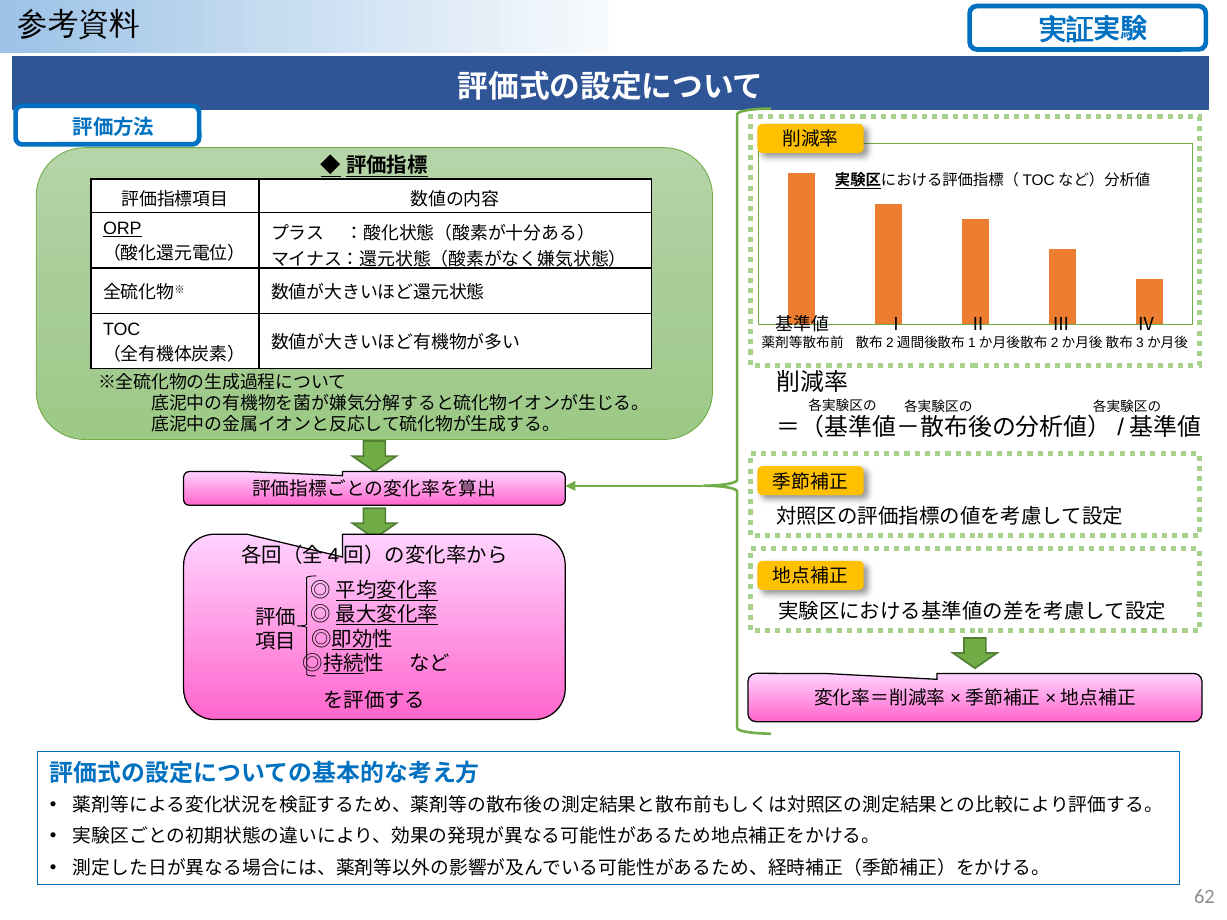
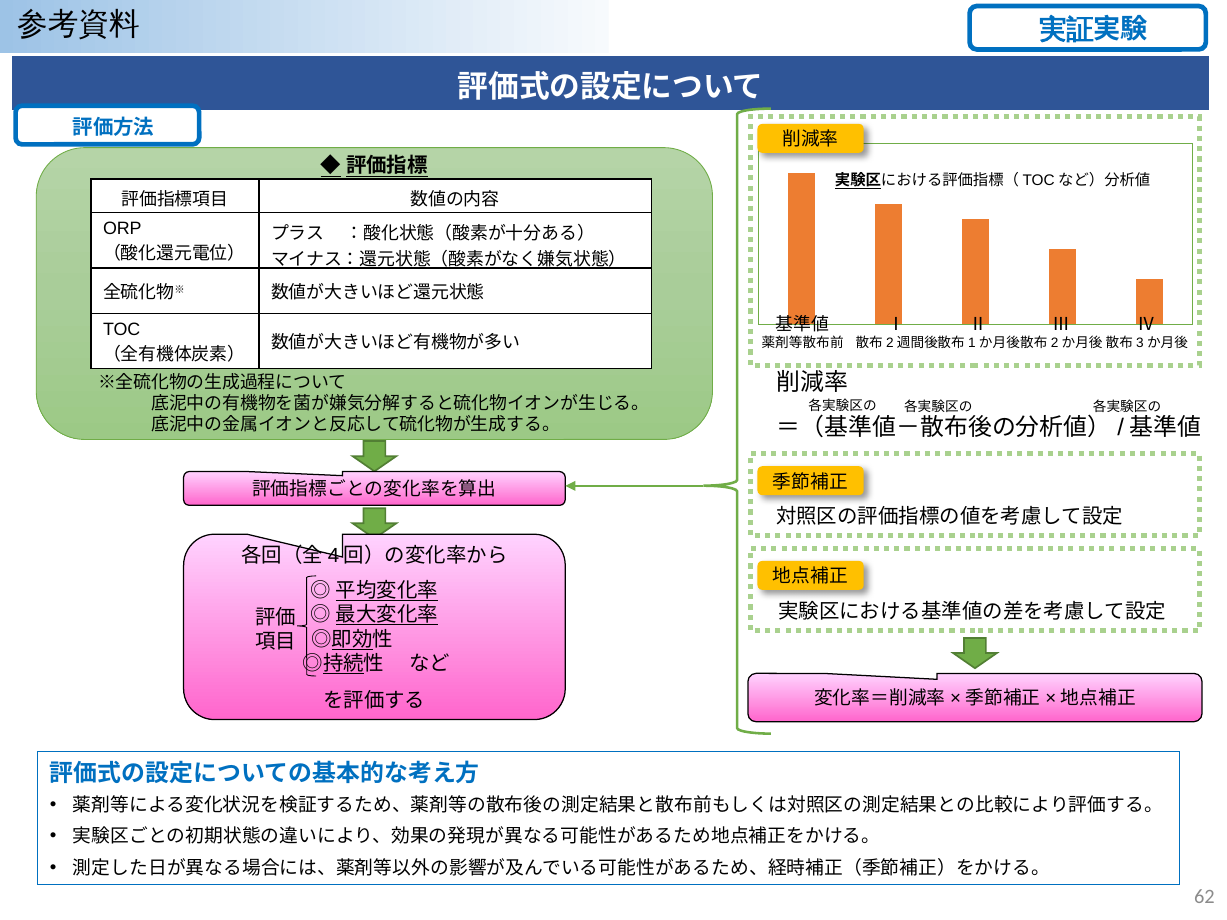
ORP underline: present -> none (122, 229)
